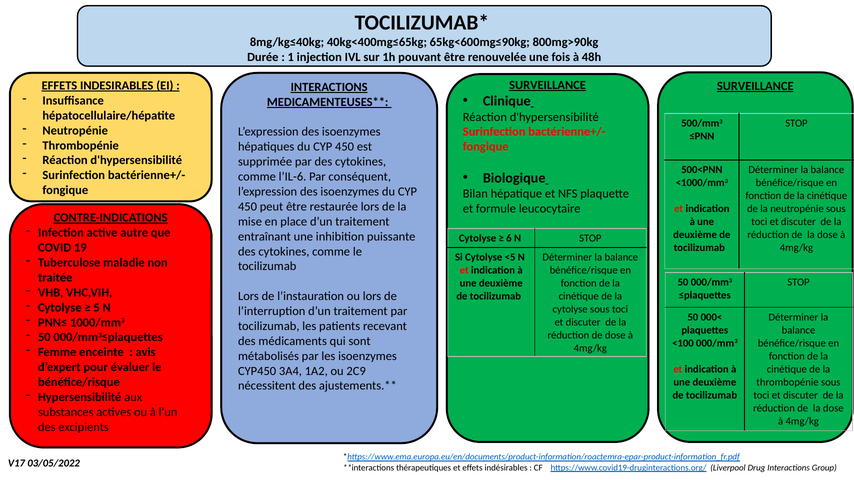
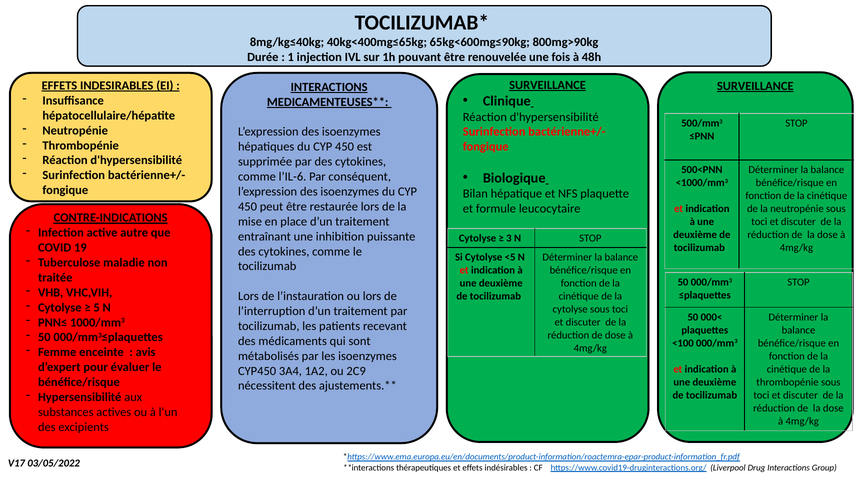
6: 6 -> 3 (509, 238)
